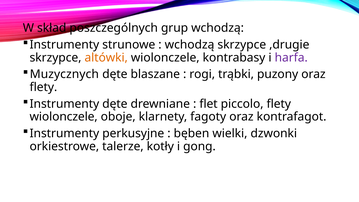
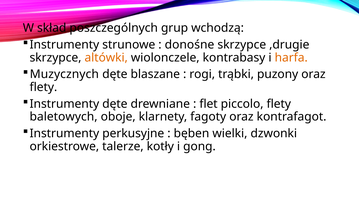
wchodzą: wchodzą -> donośne (189, 45)
harfa colour: purple -> orange (291, 58)
wiolonczele: wiolonczele -> baletowych (64, 117)
